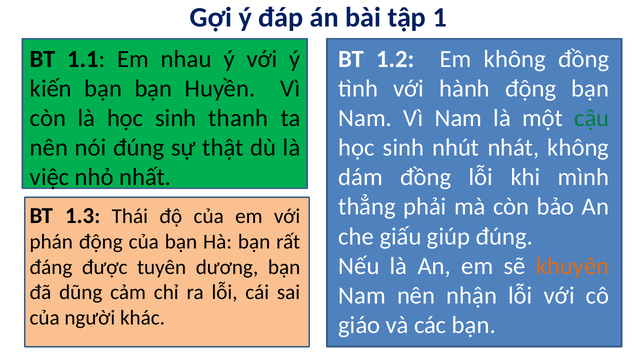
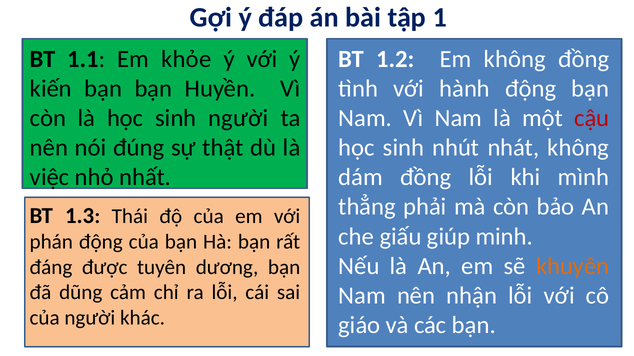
nhau: nhau -> khỏe (186, 59)
sinh thanh: thanh -> người (238, 118)
cậu colour: green -> red (592, 118)
giúp đúng: đúng -> minh (504, 237)
